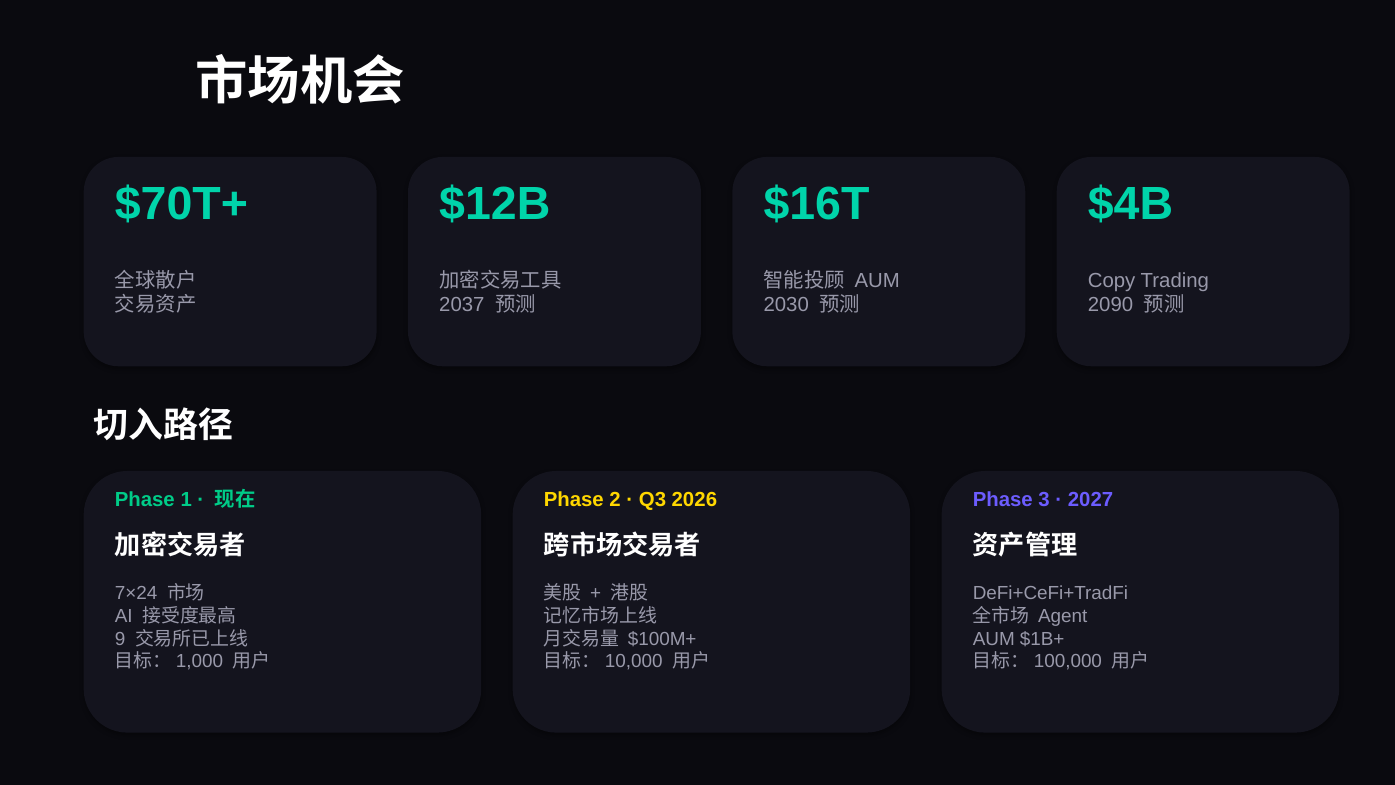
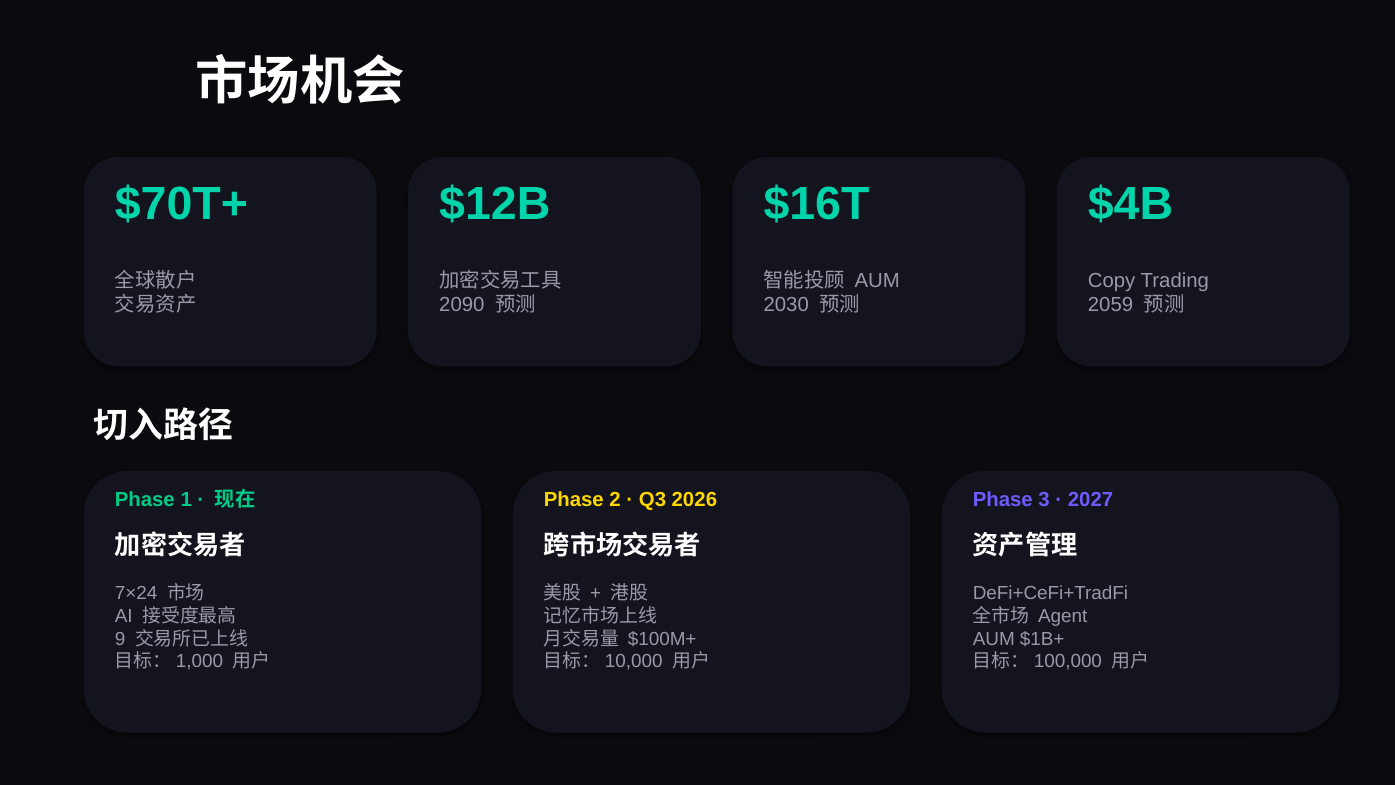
2037: 2037 -> 2090 (462, 305)
2090: 2090 -> 2059 (1111, 305)
